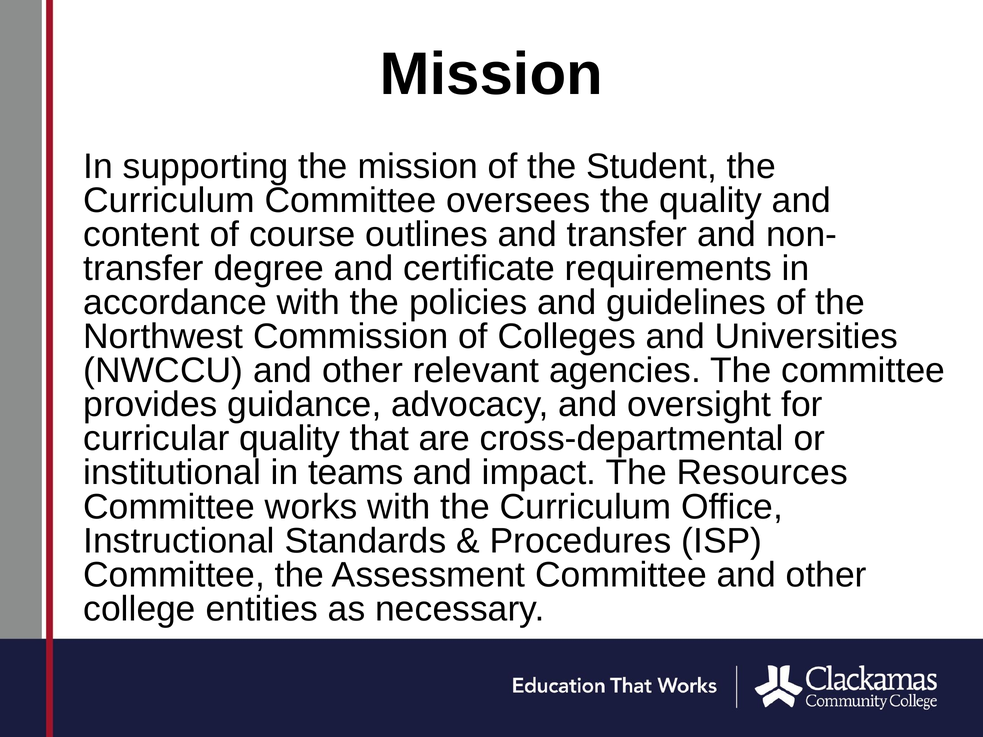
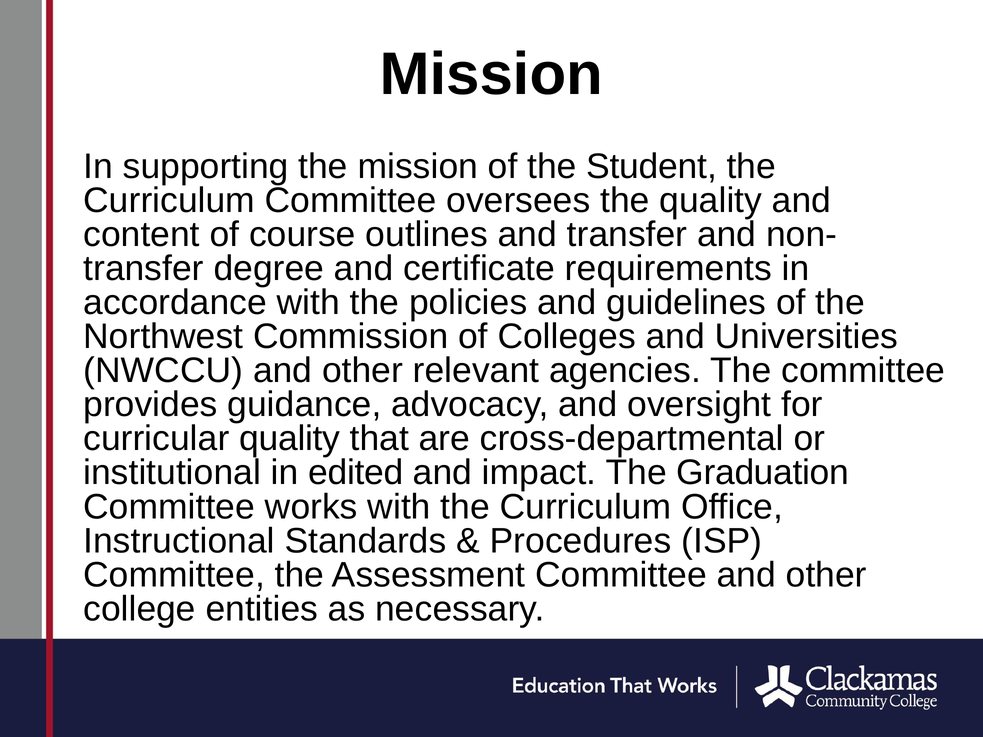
teams: teams -> edited (356, 473)
Resources: Resources -> Graduation (763, 473)
